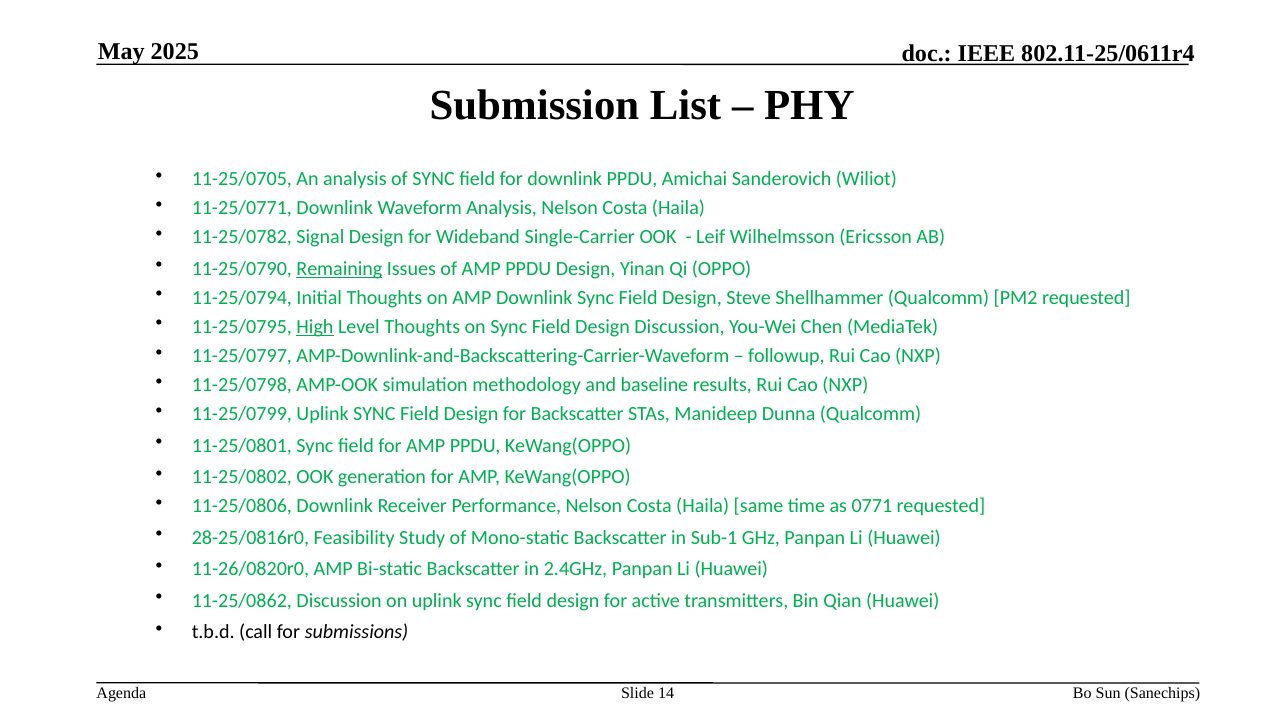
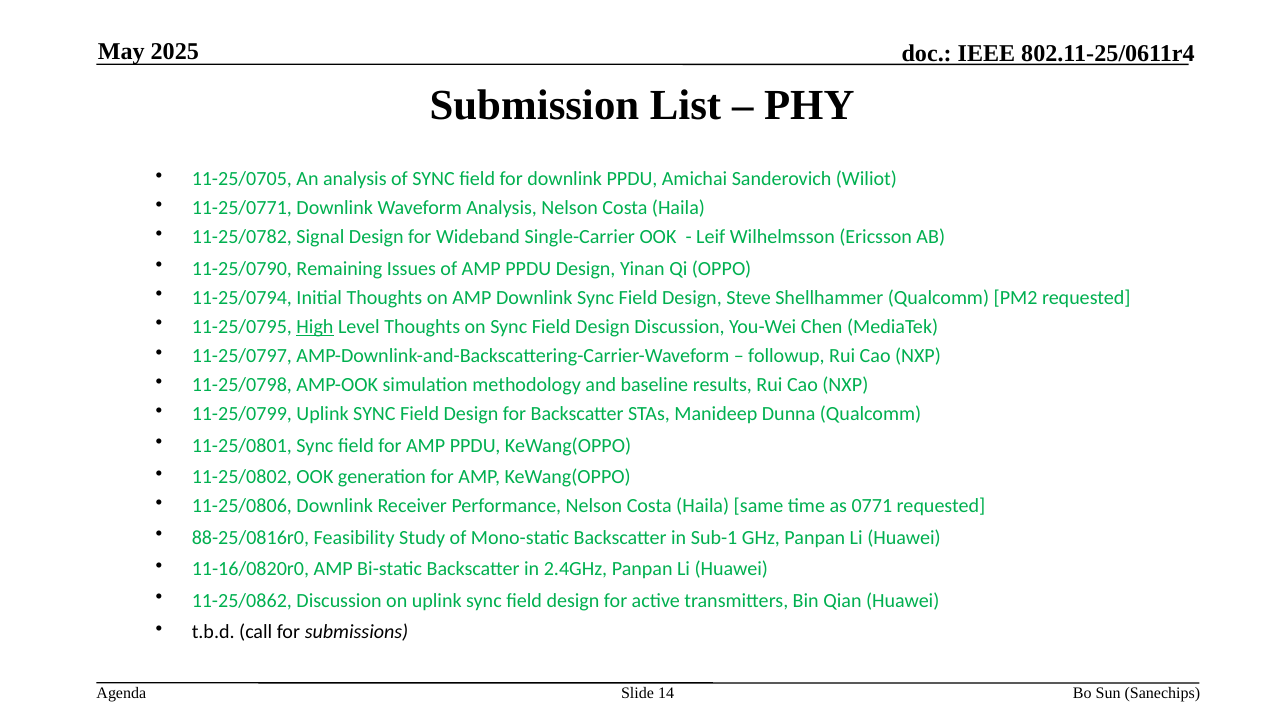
Remaining underline: present -> none (339, 268)
28-25/0816r0: 28-25/0816r0 -> 88-25/0816r0 (250, 538)
11-26/0820r0: 11-26/0820r0 -> 11-16/0820r0 (250, 569)
